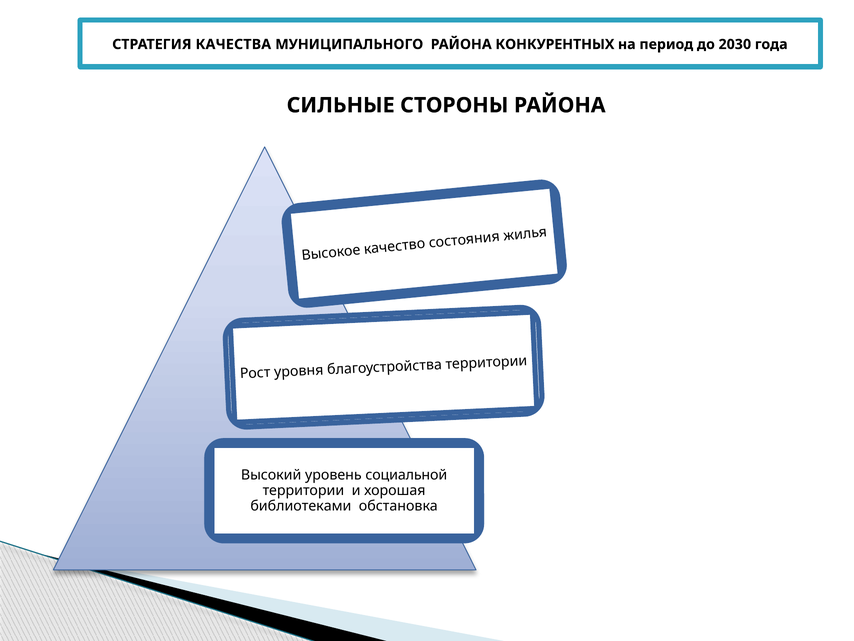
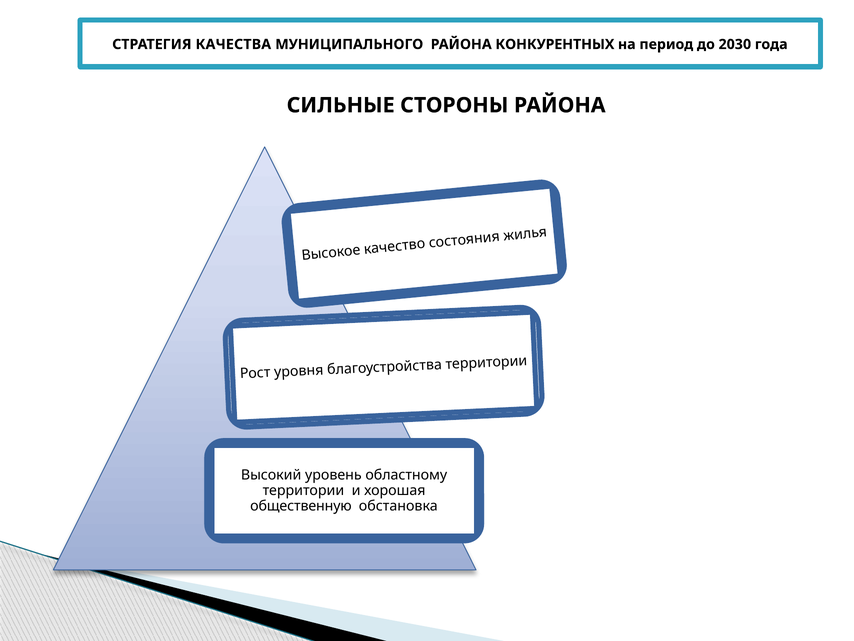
социальной: социальной -> областному (406, 475)
библиотеками: библиотеками -> общественную (301, 506)
